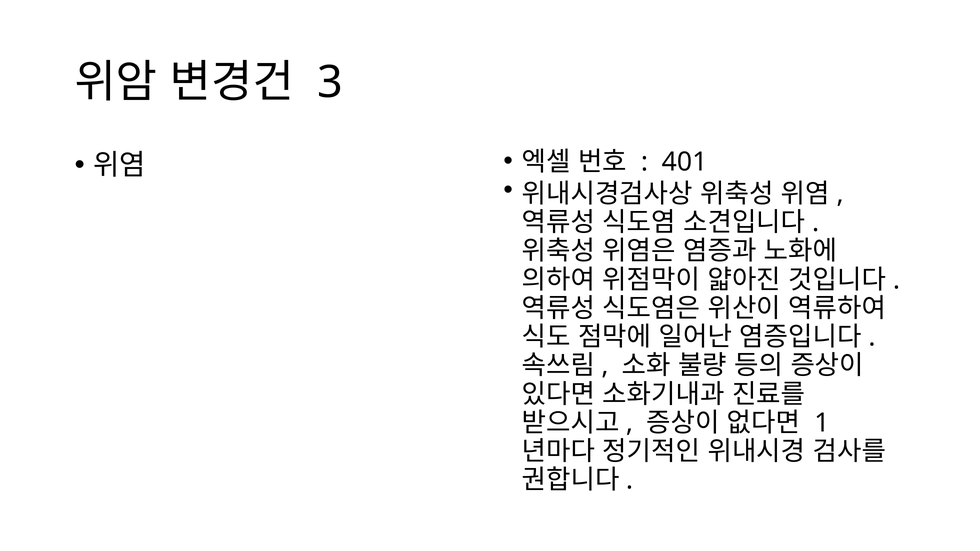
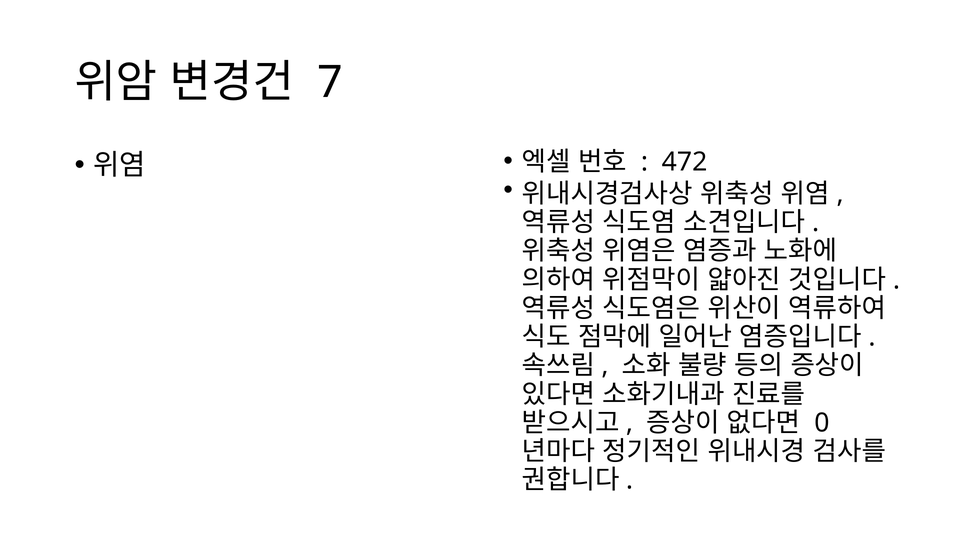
3: 3 -> 7 (330, 82)
401: 401 -> 472 (685, 162)
1: 1 -> 0 (822, 423)
